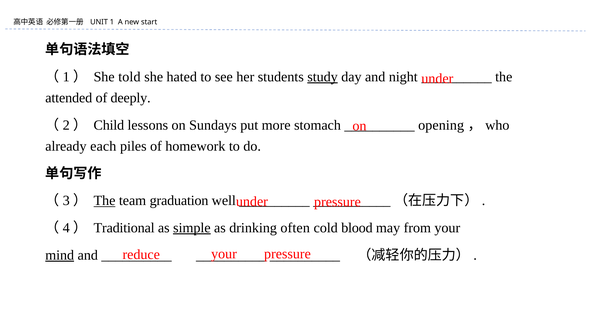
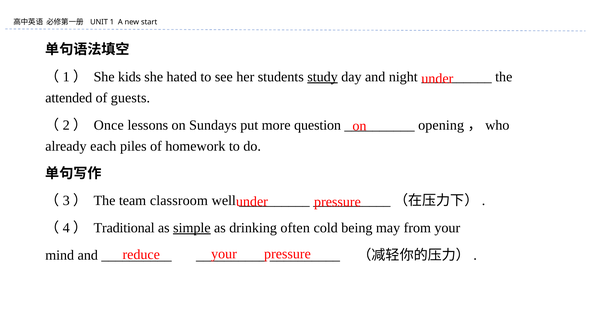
told: told -> kids (130, 77)
deeply: deeply -> guests (130, 98)
Child: Child -> Once (109, 125)
stomach: stomach -> question (318, 125)
The underline: present -> none (104, 201)
graduation: graduation -> classroom (179, 201)
blood: blood -> being (357, 228)
mind underline: present -> none (60, 255)
